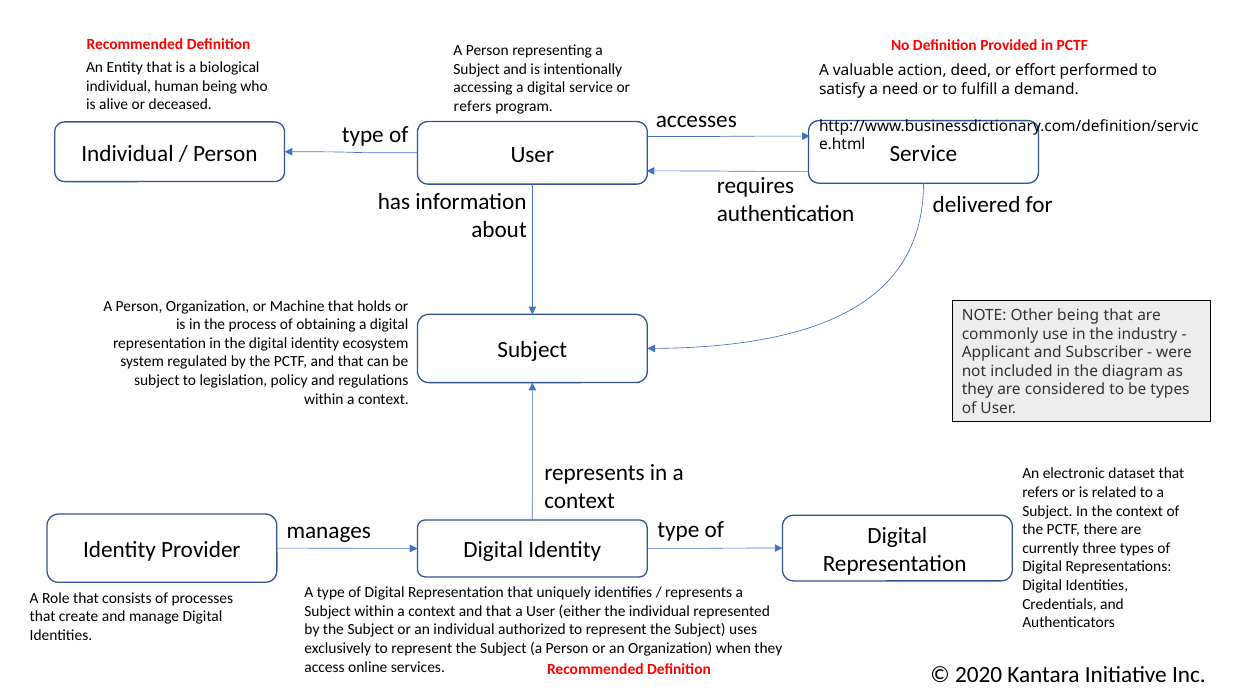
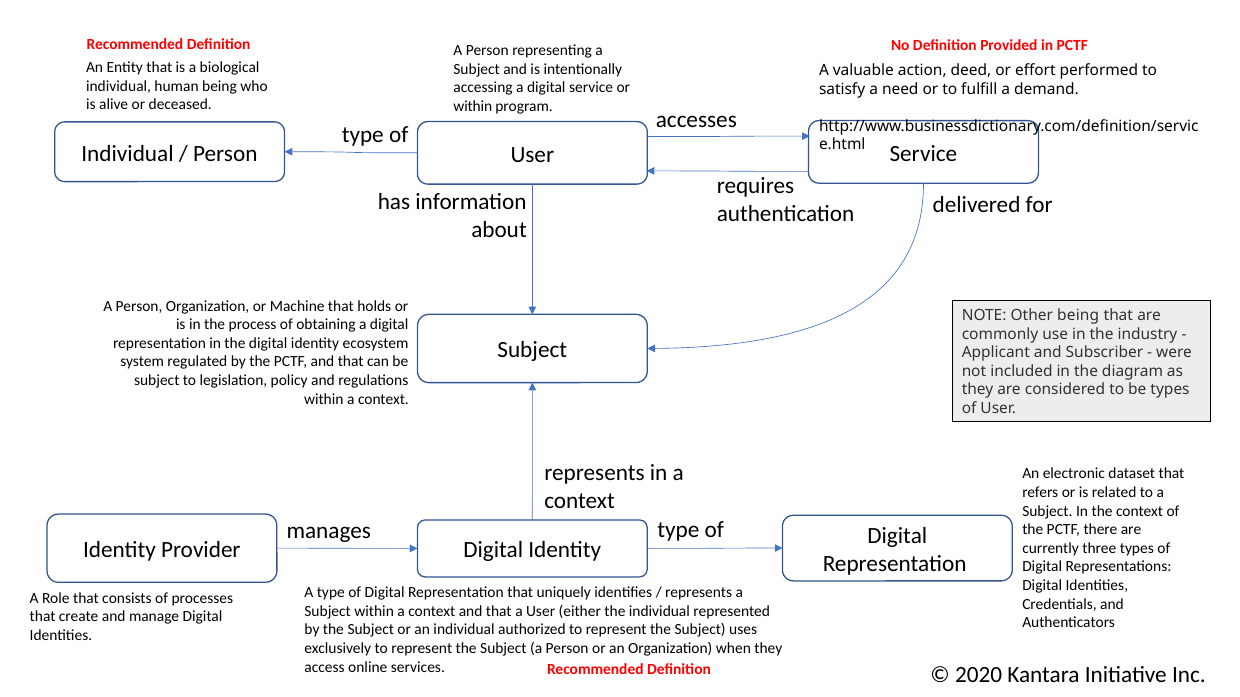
refers: refers -> within (473, 106)
